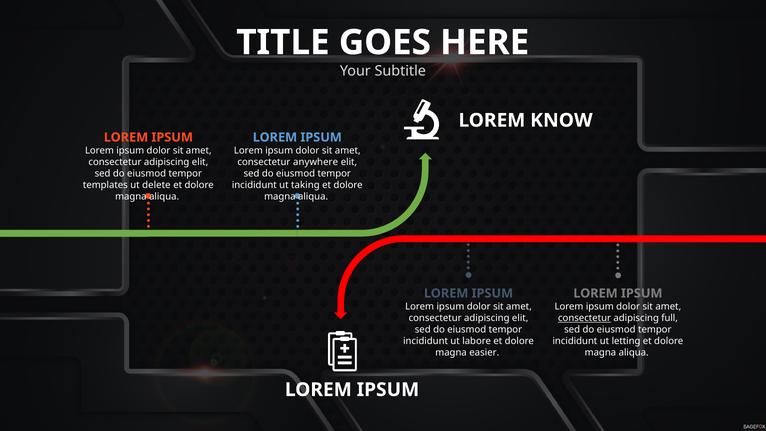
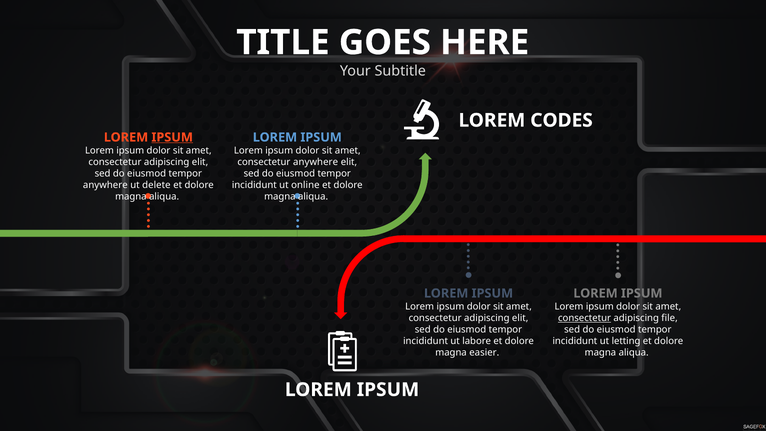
KNOW: KNOW -> CODES (562, 120)
IPSUM underline: none -> present (172, 137)
templates: templates -> anywhere (105, 185)
taking: taking -> online (305, 185)
full: full -> file (670, 318)
